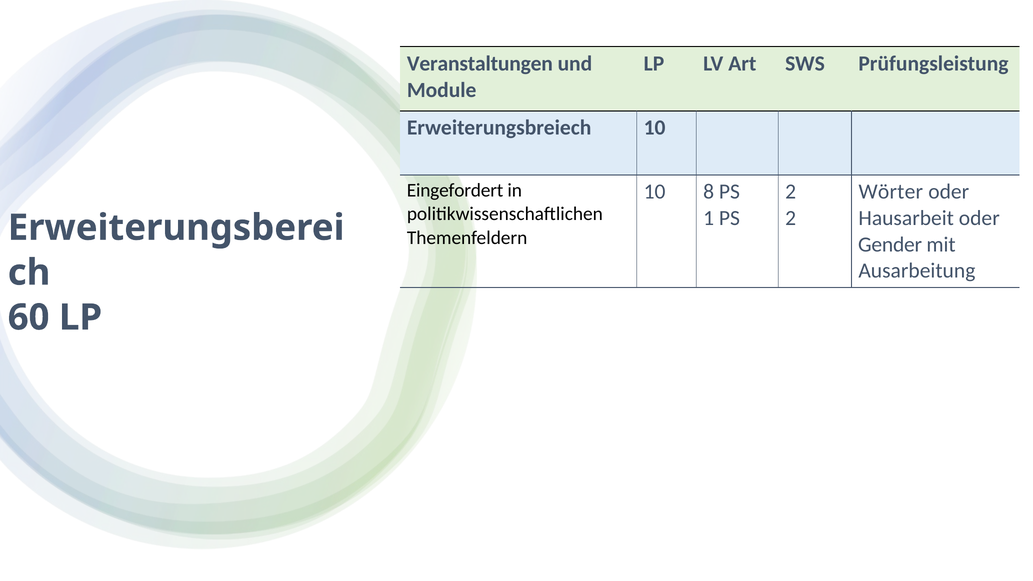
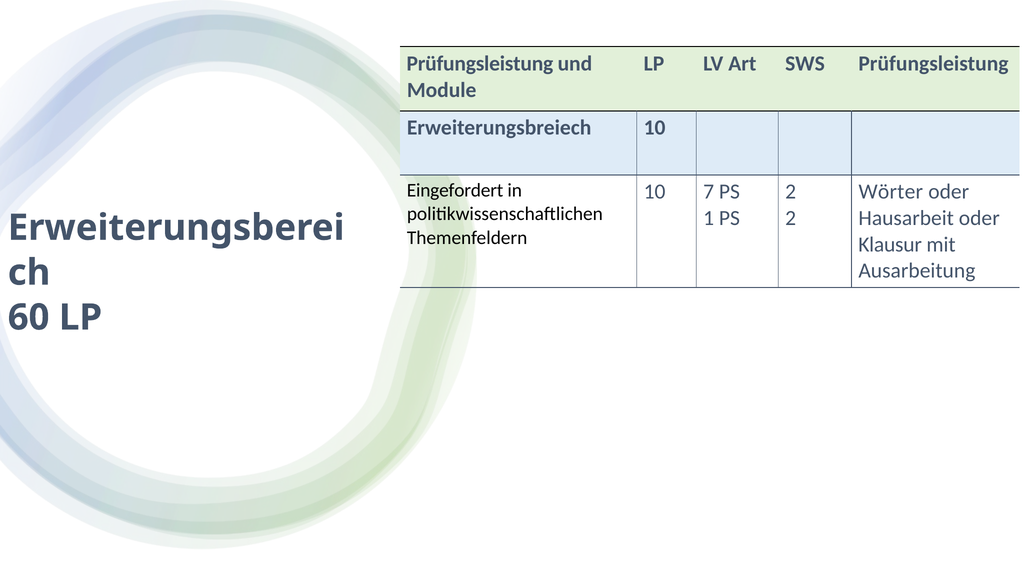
Veranstaltungen: Veranstaltungen -> Prüfungsleistung (480, 64)
8: 8 -> 7 (709, 192)
Gender: Gender -> Klausur (890, 245)
